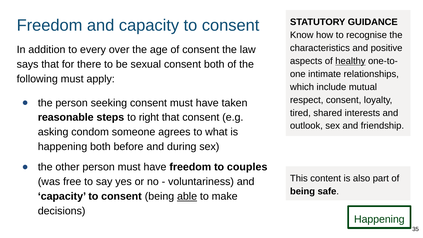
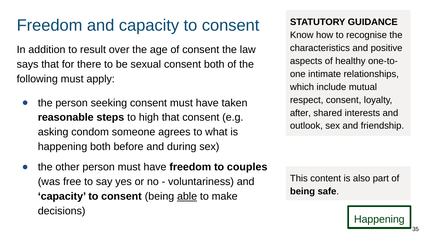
every: every -> result (93, 50)
healthy underline: present -> none (350, 61)
tired: tired -> after (300, 113)
right: right -> high (149, 117)
